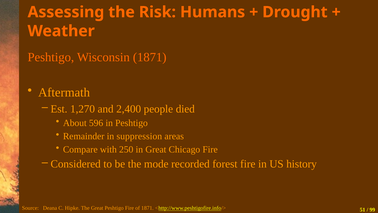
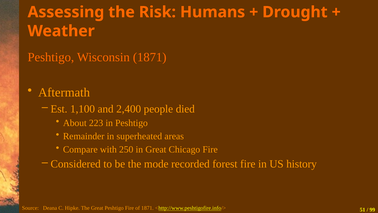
1,270: 1,270 -> 1,100 (83, 109)
596: 596 -> 223 (96, 123)
suppression: suppression -> superheated (139, 136)
